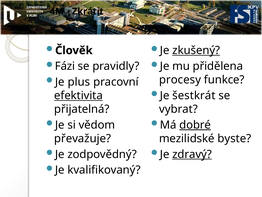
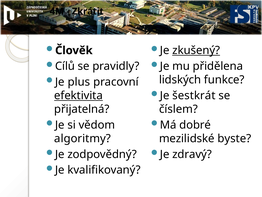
Fázi: Fázi -> Cílů (65, 66)
procesy: procesy -> lidských (180, 80)
vybrat: vybrat -> číslem (178, 109)
dobré underline: present -> none (195, 125)
převažuje: převažuje -> algoritmy (83, 138)
zdravý underline: present -> none (192, 154)
